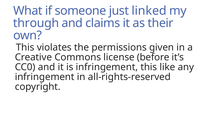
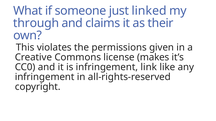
before: before -> makes (153, 58)
infringement this: this -> link (149, 67)
